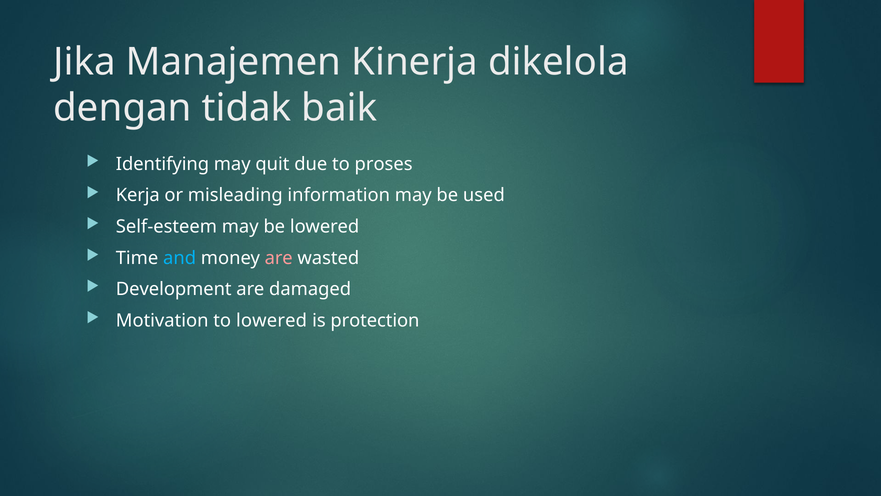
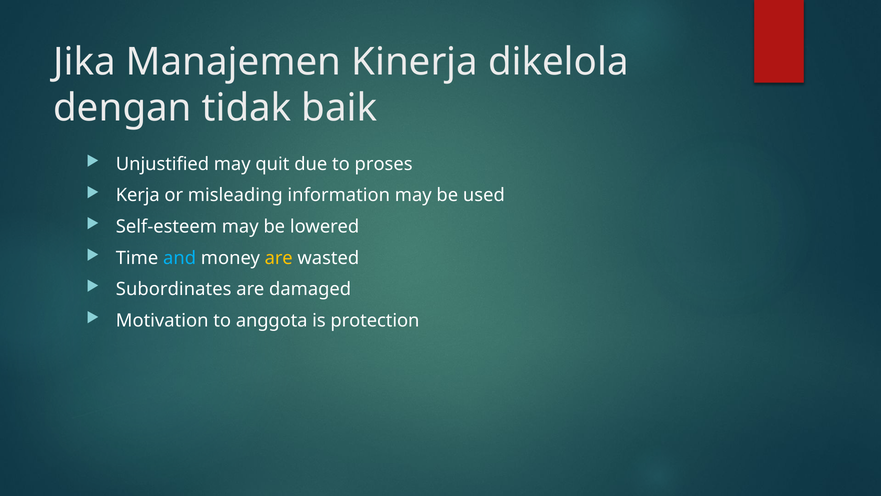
Identifying: Identifying -> Unjustified (162, 164)
are colour: pink -> yellow (279, 258)
Development: Development -> Subordinates (174, 289)
to lowered: lowered -> anggota (272, 320)
